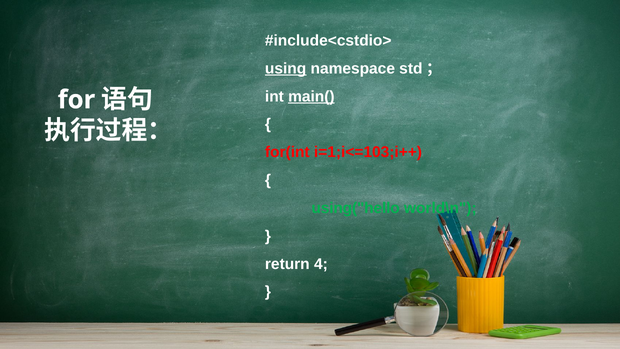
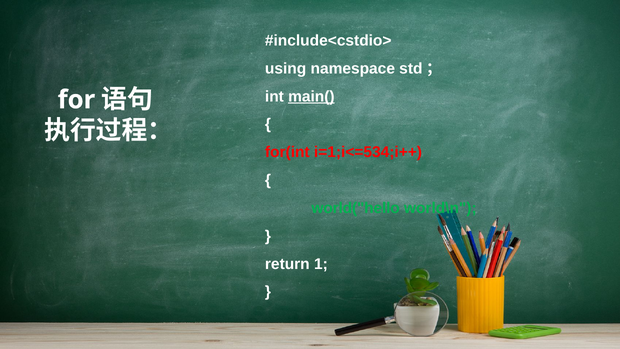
using underline: present -> none (286, 68)
i=1;i<=103;i++: i=1;i<=103;i++ -> i=1;i<=534;i++ (368, 152)
using("hello: using("hello -> world("hello (356, 208)
4: 4 -> 1 (321, 264)
